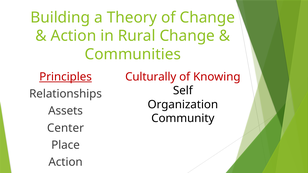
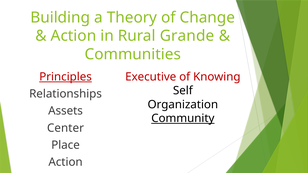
Rural Change: Change -> Grande (187, 36)
Culturally: Culturally -> Executive (151, 77)
Community underline: none -> present (183, 118)
